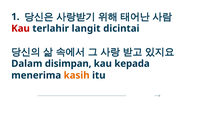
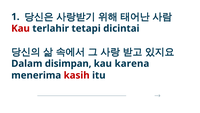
langit: langit -> tetapi (86, 28)
kepada: kepada -> karena (132, 63)
kasih colour: orange -> red (77, 75)
